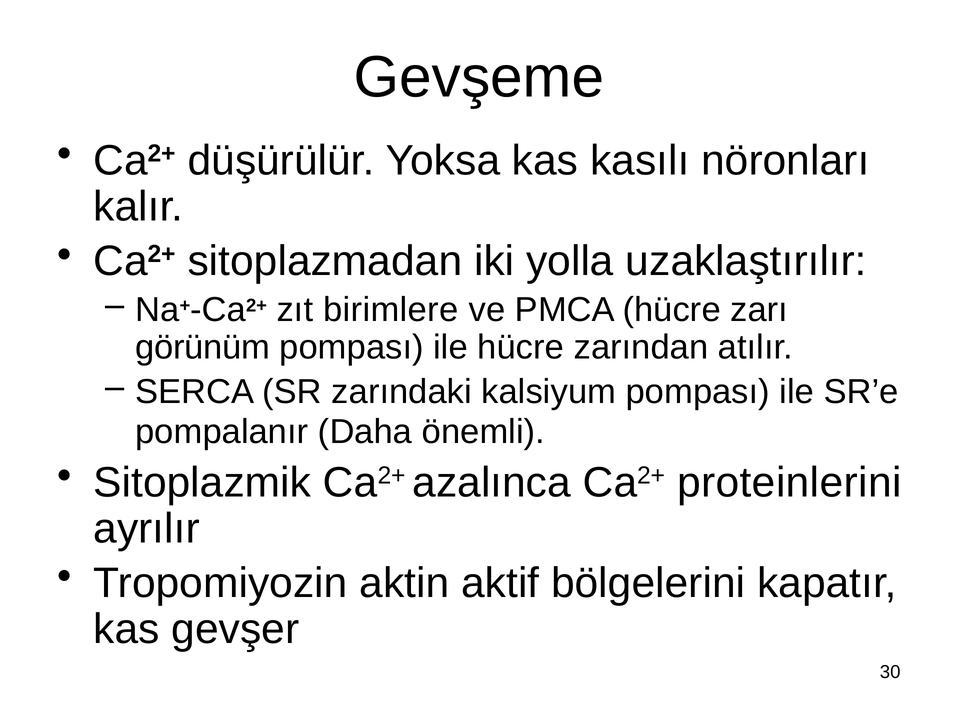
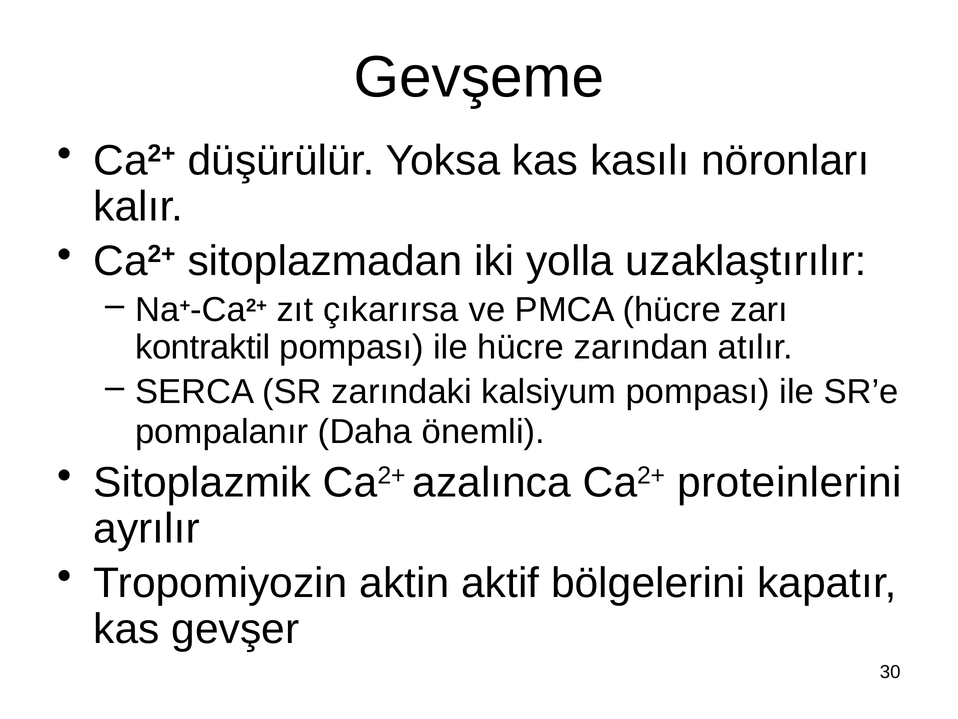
birimlere: birimlere -> çıkarırsa (391, 310)
görünüm: görünüm -> kontraktil (203, 347)
